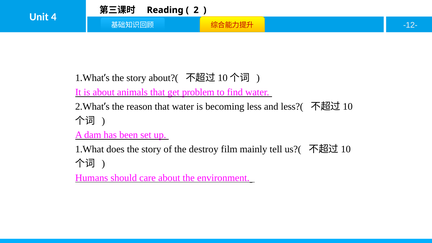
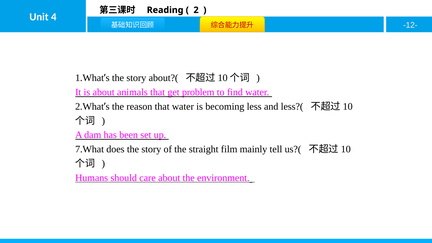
1.What: 1.What -> 7.What (90, 149)
destroy: destroy -> straight (204, 149)
